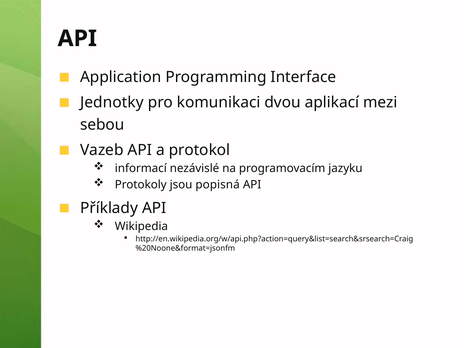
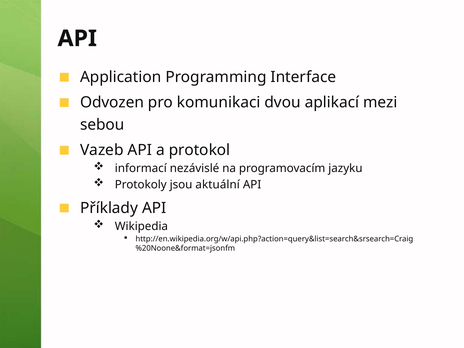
Jednotky: Jednotky -> Odvozen (112, 102)
popisná: popisná -> aktuální (218, 185)
